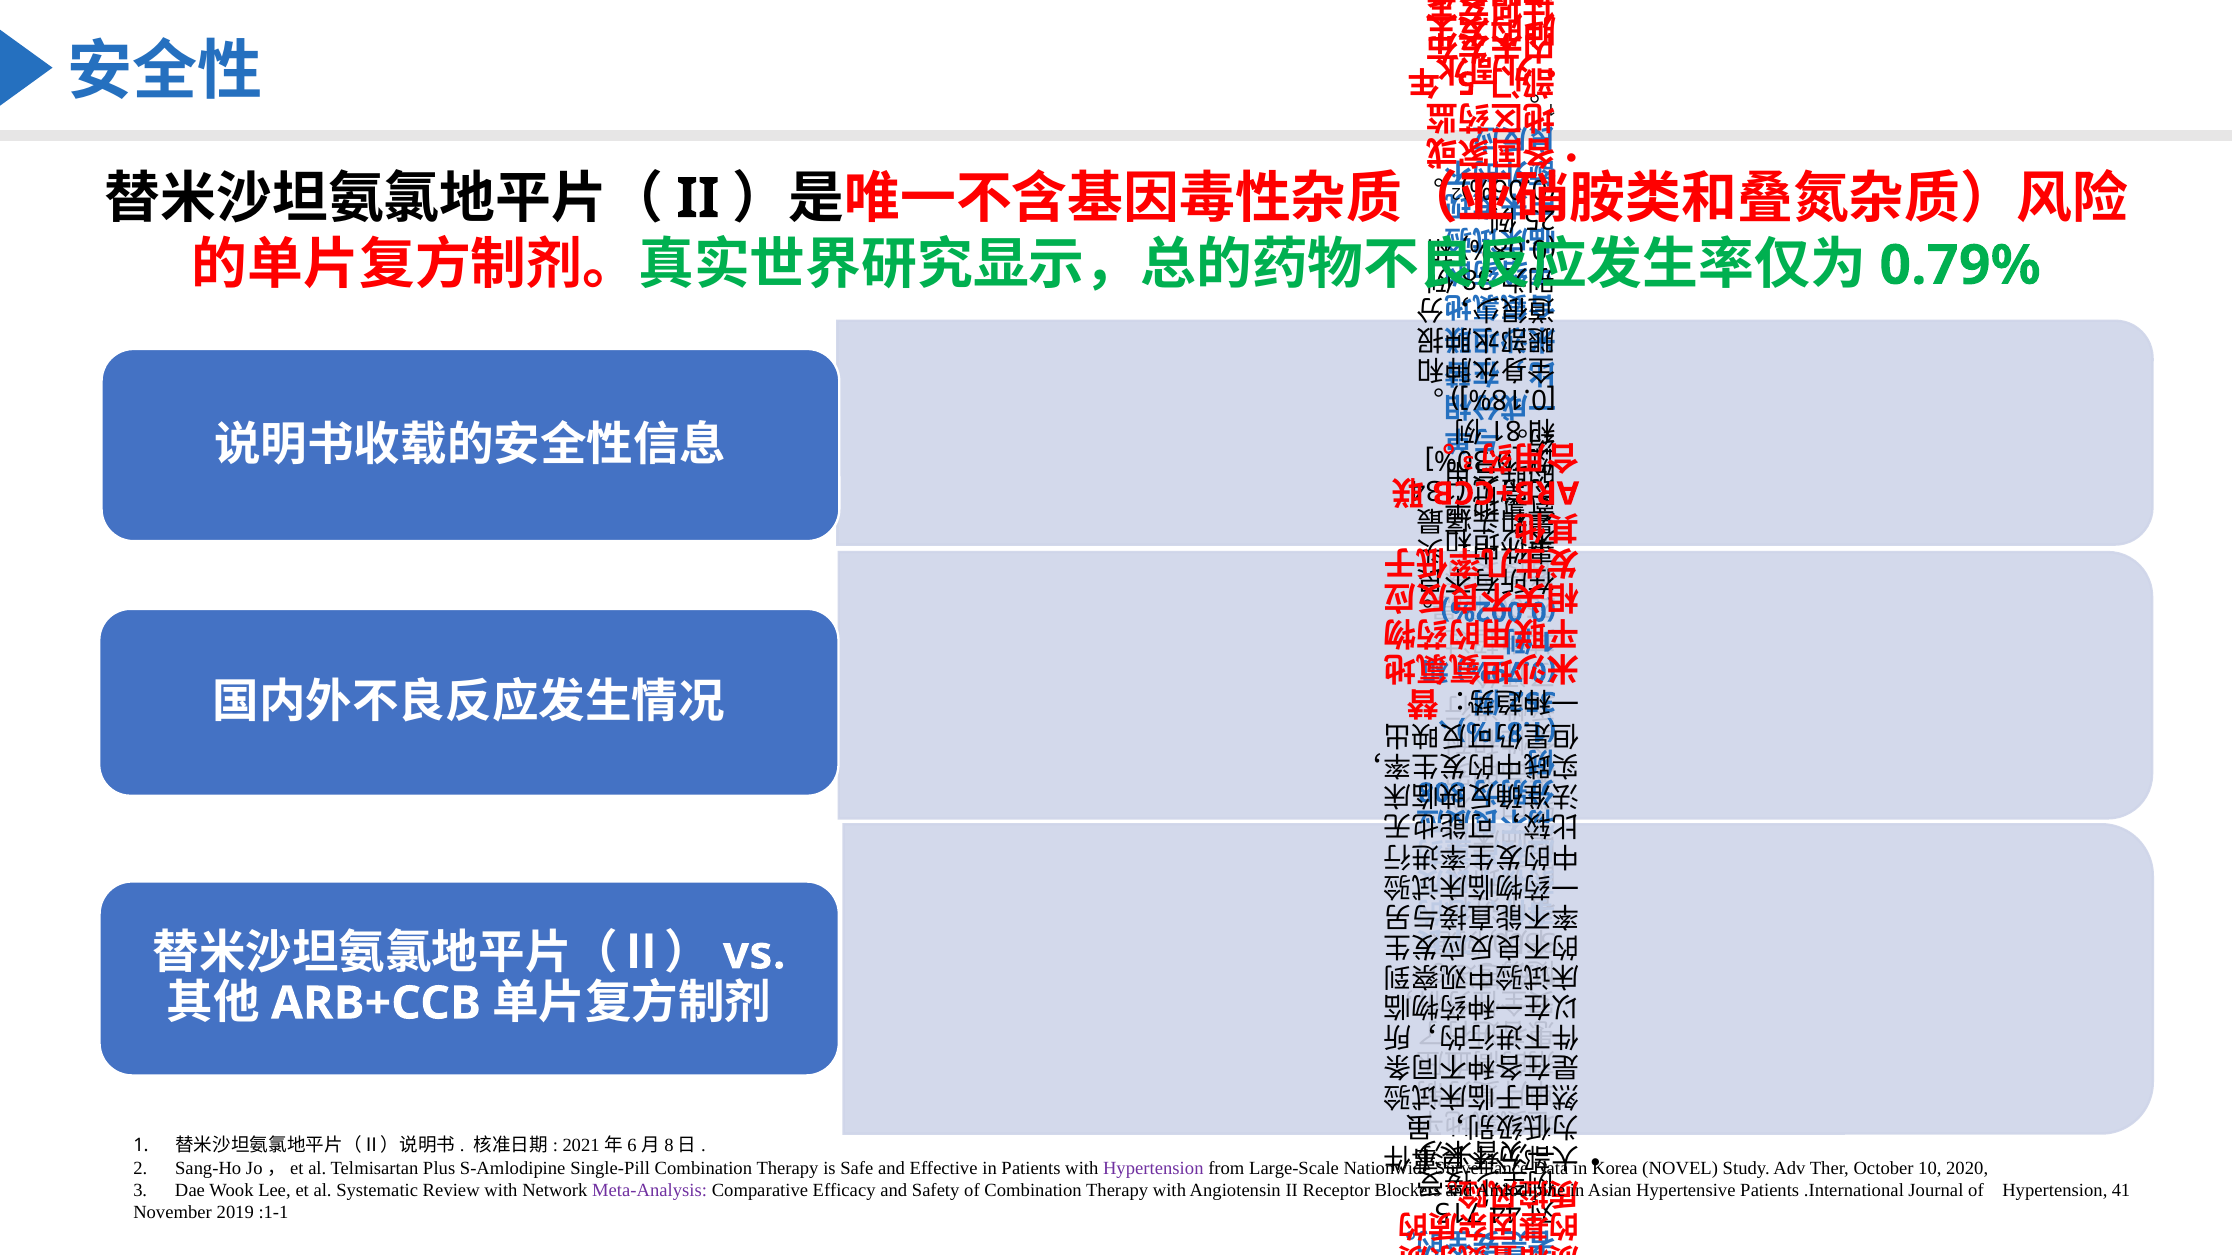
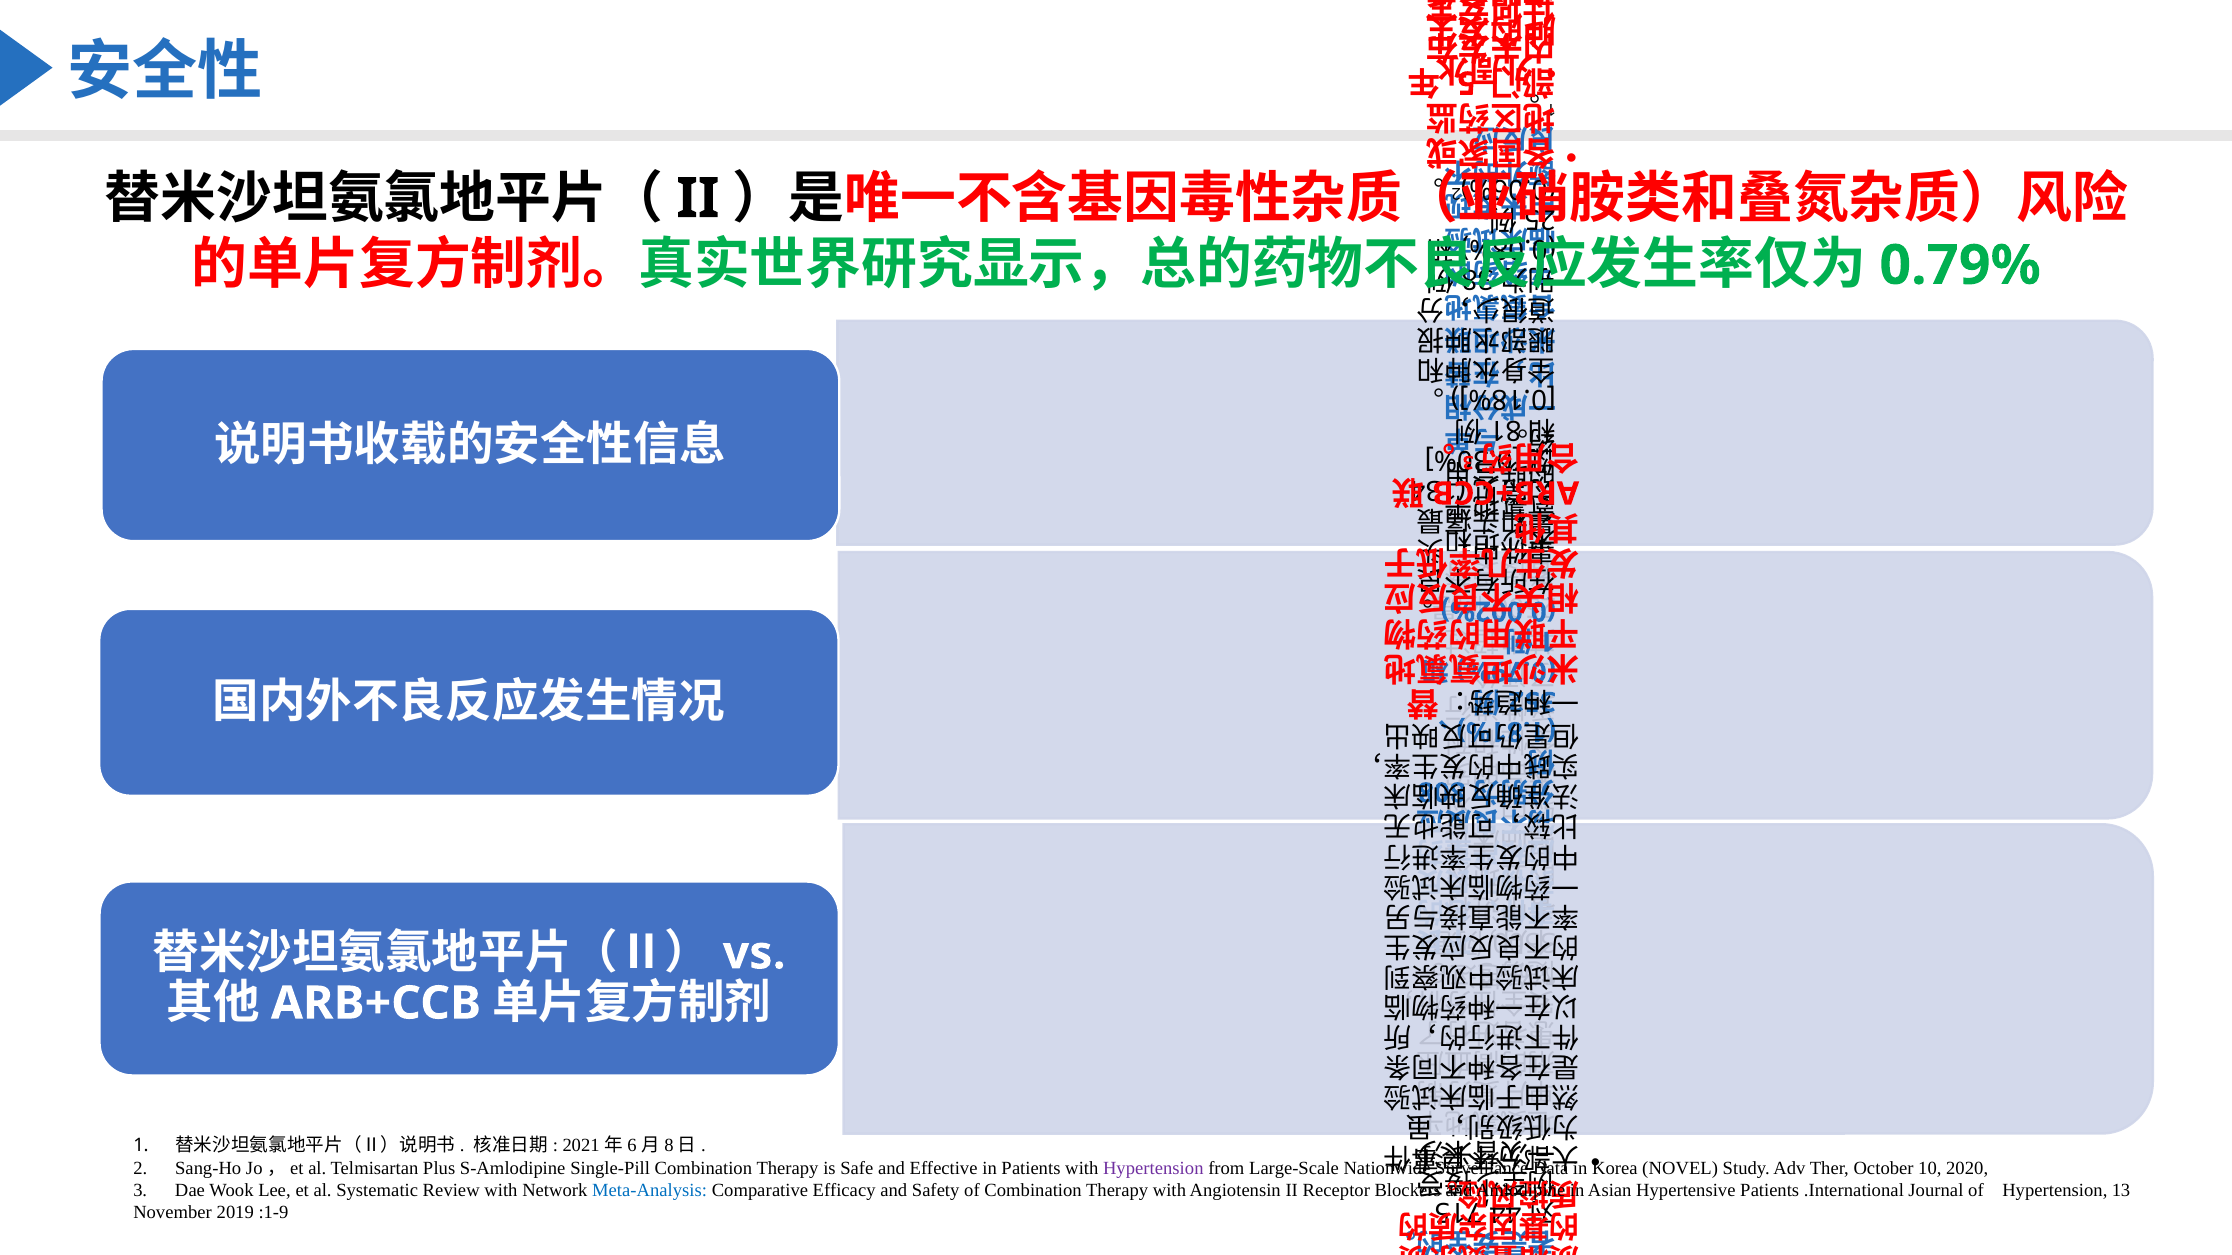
Meta-Analysis colour: purple -> blue (650, 1191)
41: 41 -> 13 (2121, 1191)
:1-1: :1-1 -> :1-9 (274, 1213)
